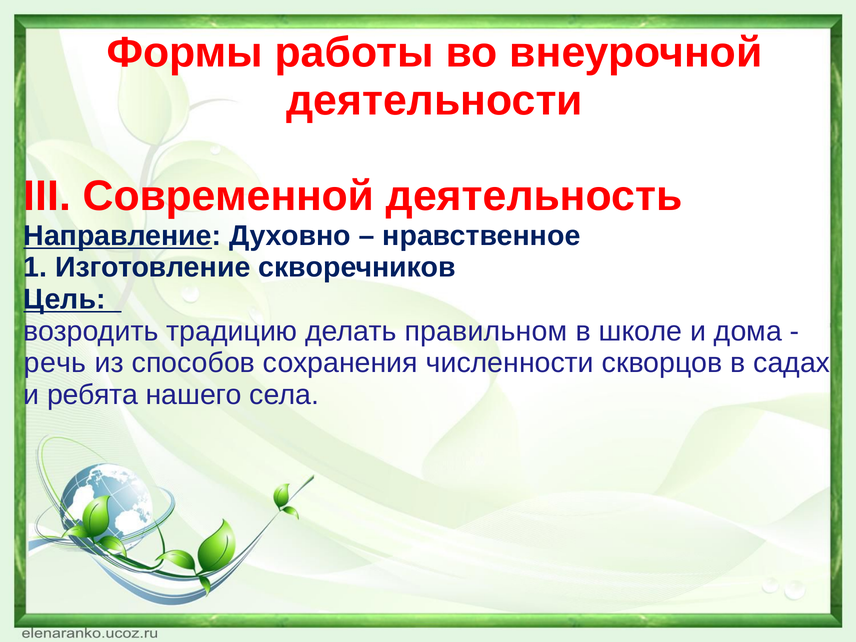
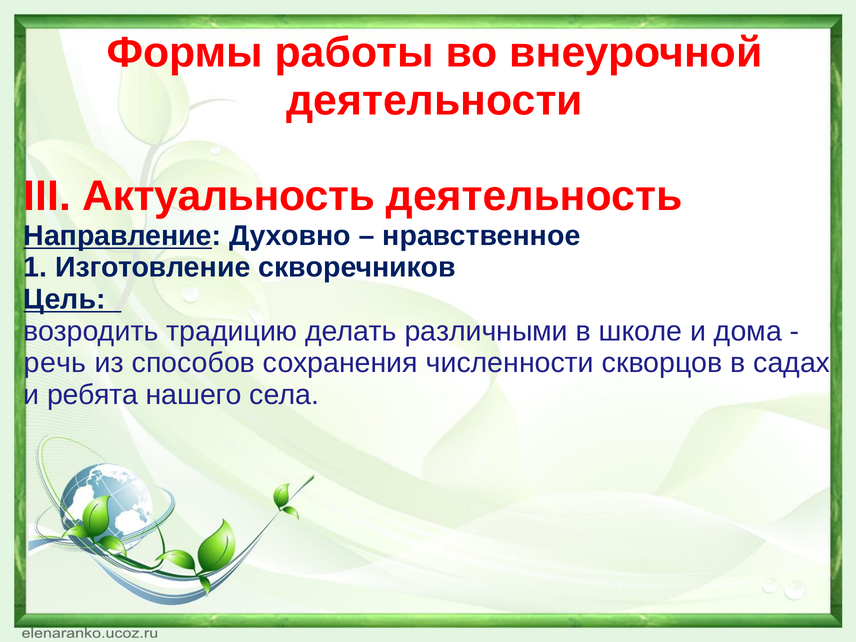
Современной: Современной -> Актуальность (229, 196)
правильном: правильном -> различными (486, 331)
